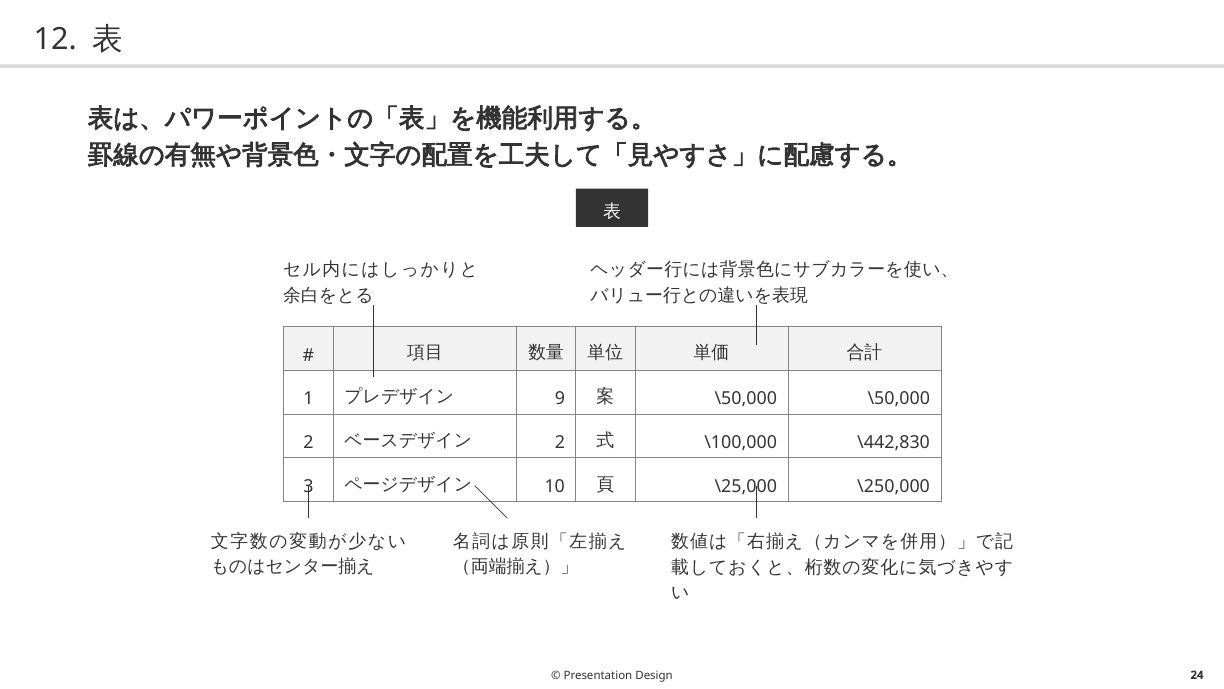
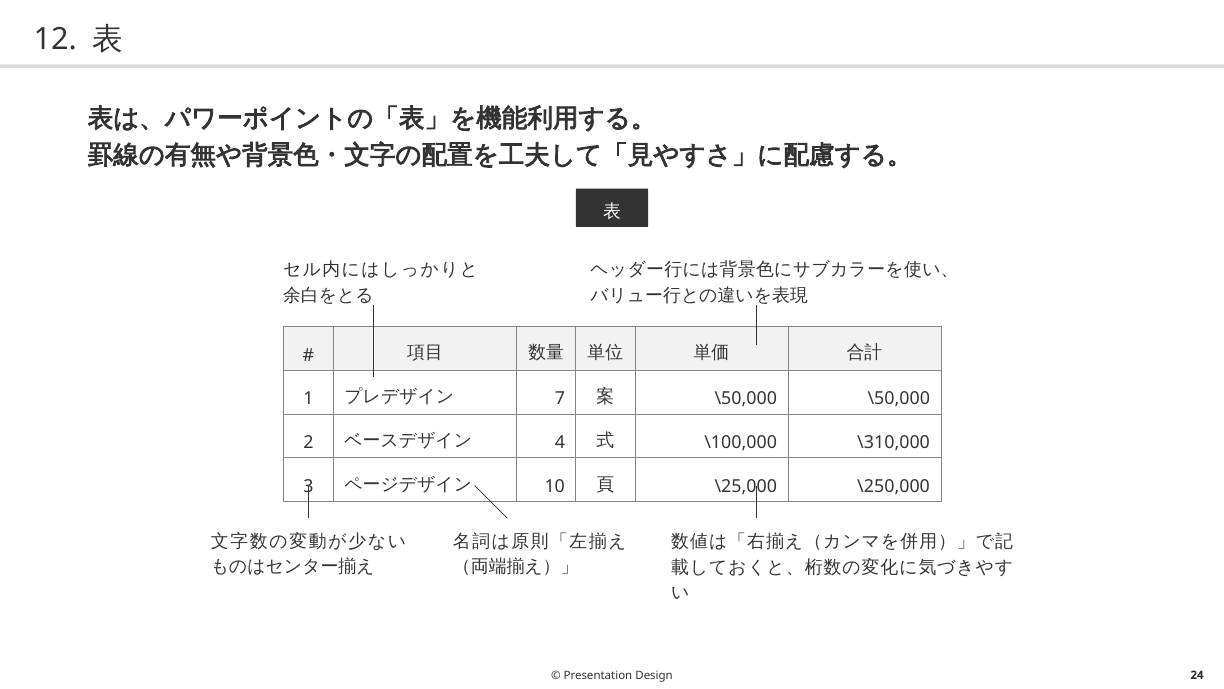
9: 9 -> 7 (560, 399)
2: 2 -> 4 (560, 442)
\442,830: \442,830 -> \310,000 (894, 442)
